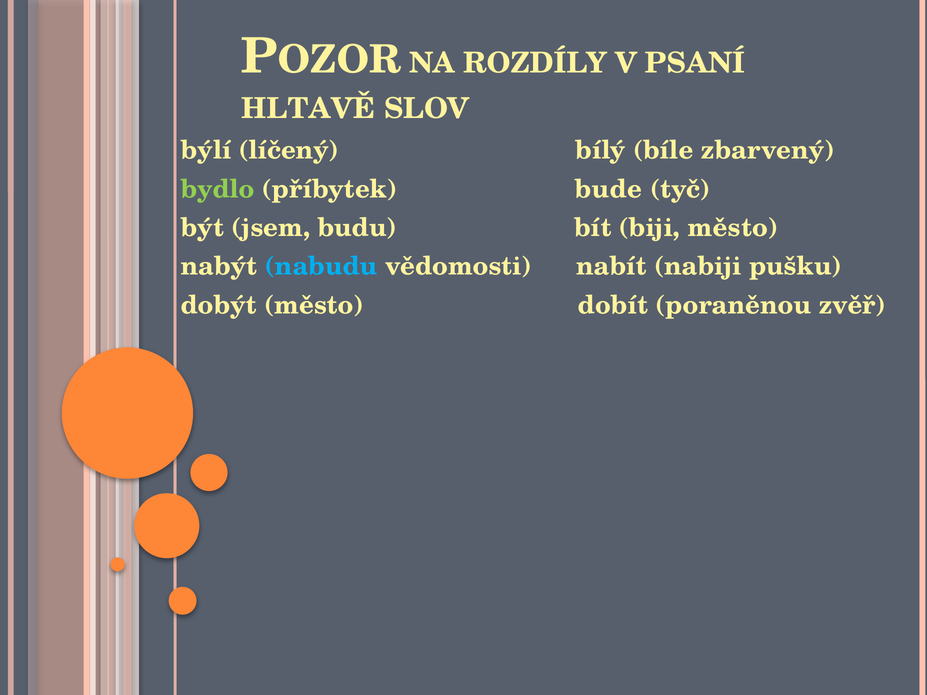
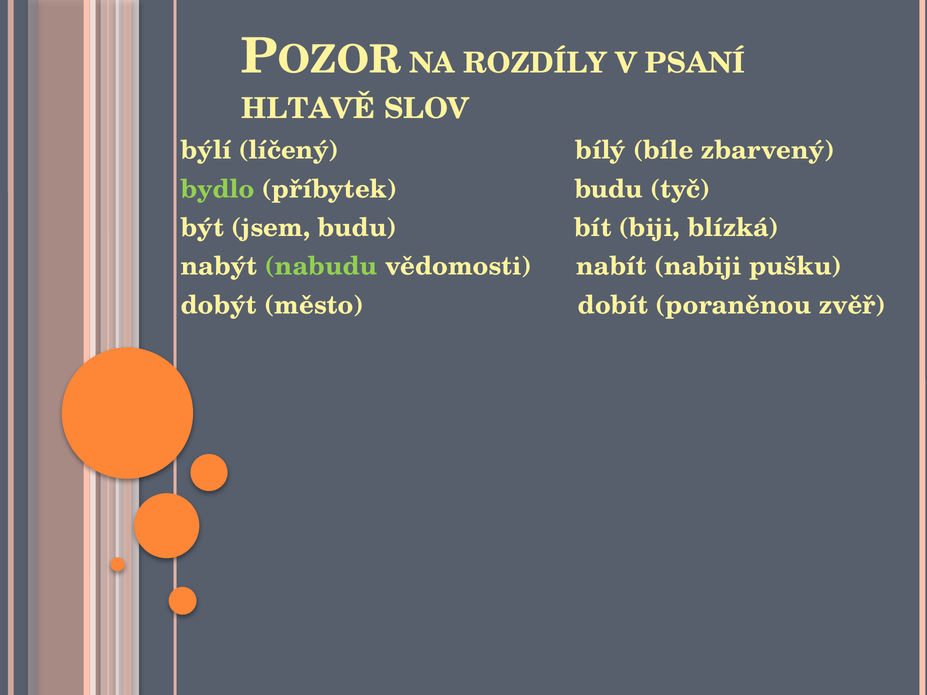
příbytek bude: bude -> budu (609, 189)
biji město: město -> blízká (733, 228)
nabudu colour: light blue -> light green (321, 267)
